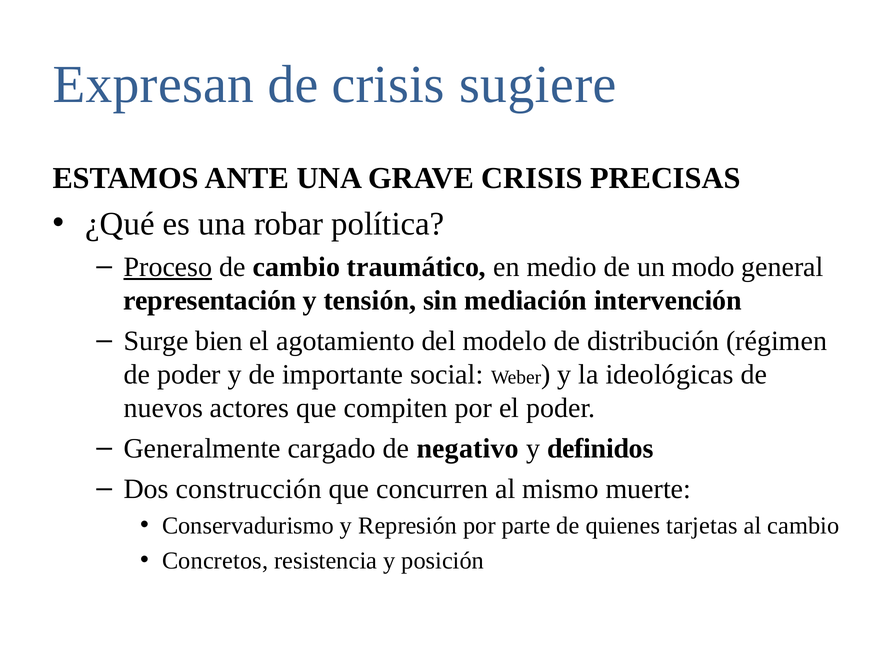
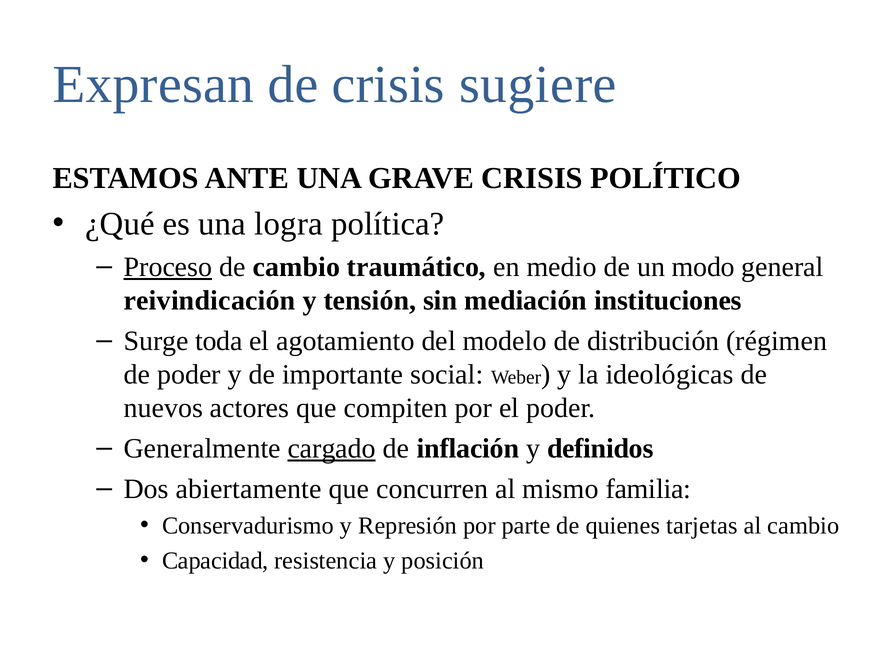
PRECISAS: PRECISAS -> POLÍTICO (666, 178)
robar: robar -> logra (288, 224)
representación: representación -> reivindicación (210, 301)
intervención: intervención -> instituciones (668, 301)
bien: bien -> toda (219, 341)
cargado underline: none -> present (332, 448)
negativo: negativo -> inflación (468, 448)
construcción: construcción -> abiertamente (249, 489)
muerte: muerte -> familia (648, 489)
Concretos: Concretos -> Capacidad (215, 561)
